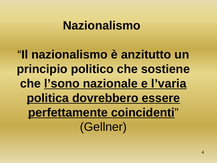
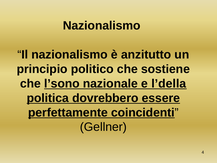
l’varia: l’varia -> l’della (169, 83)
